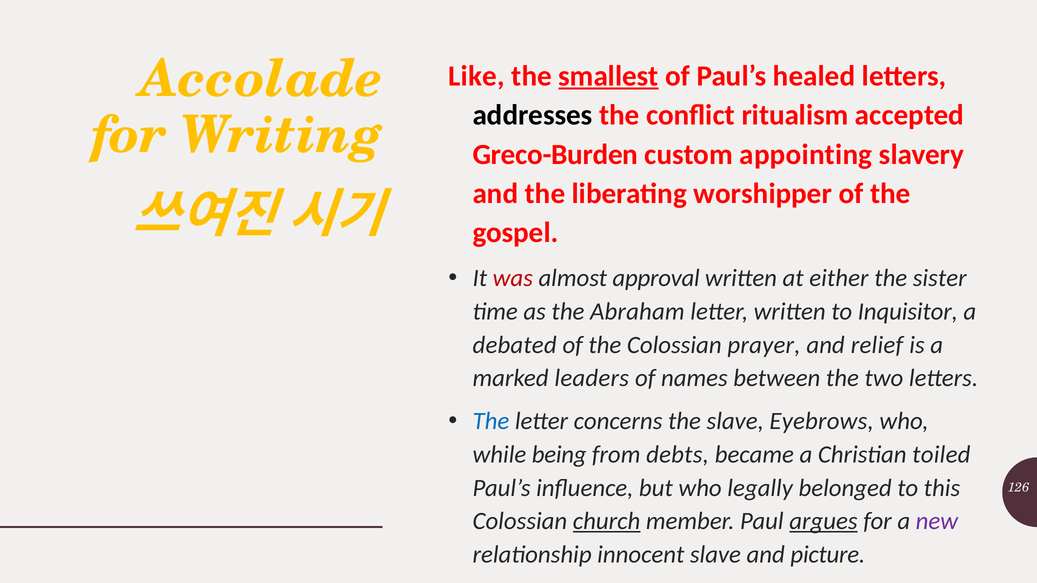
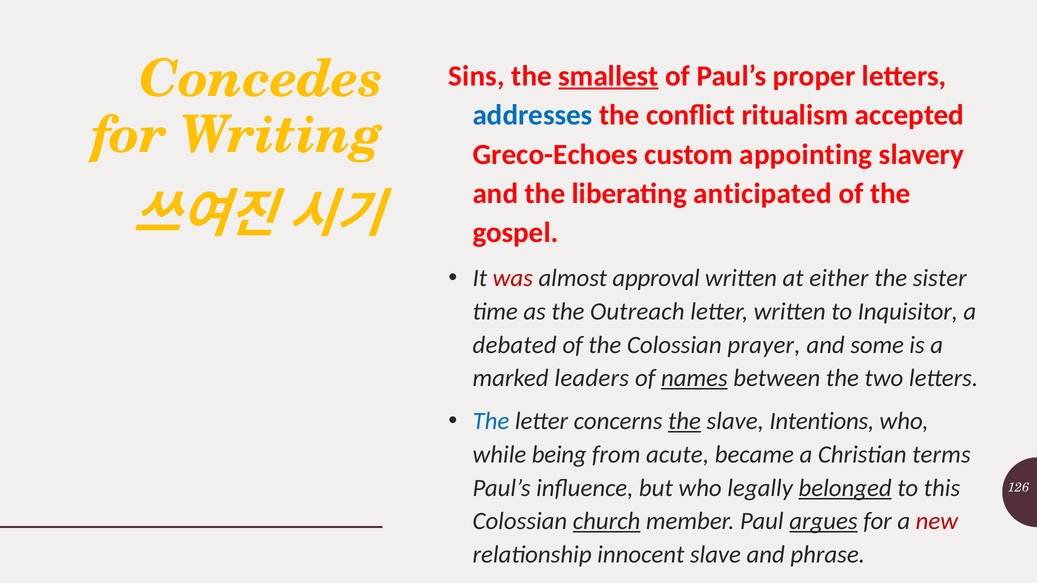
Accolade: Accolade -> Concedes (261, 79)
Like: Like -> Sins (477, 76)
healed: healed -> proper (814, 76)
addresses colour: black -> blue (533, 115)
Greco-Burden: Greco-Burden -> Greco-Echoes (555, 154)
worshipper: worshipper -> anticipated (763, 194)
Abraham: Abraham -> Outreach (637, 312)
relief: relief -> some (877, 345)
names underline: none -> present (694, 378)
the underline: none -> present (685, 421)
Eyebrows: Eyebrows -> Intentions (822, 421)
debts: debts -> acute (678, 455)
toiled: toiled -> terms (941, 455)
belonged underline: none -> present (845, 488)
new colour: purple -> red (937, 521)
picture: picture -> phrase (828, 555)
